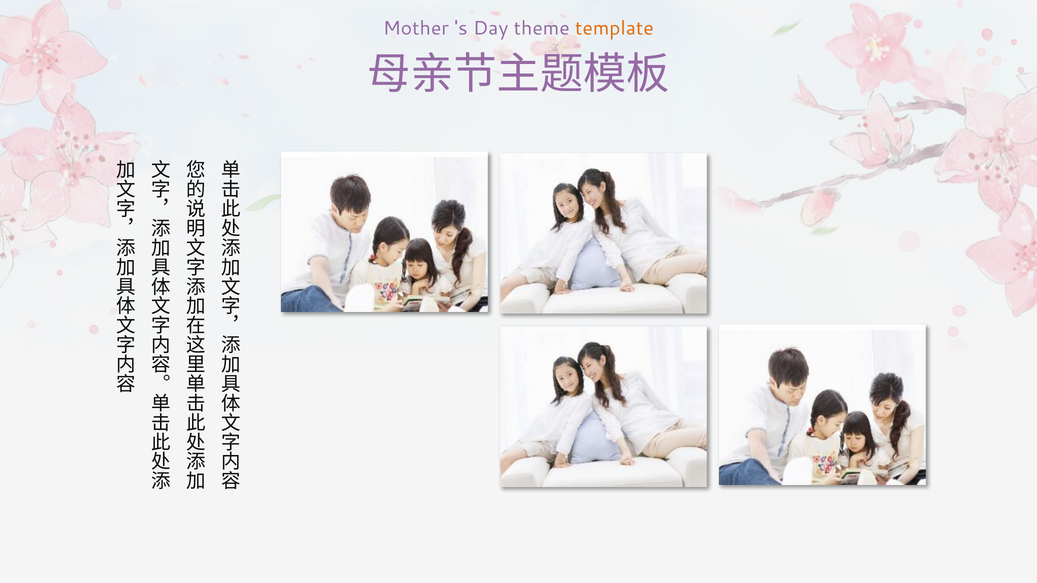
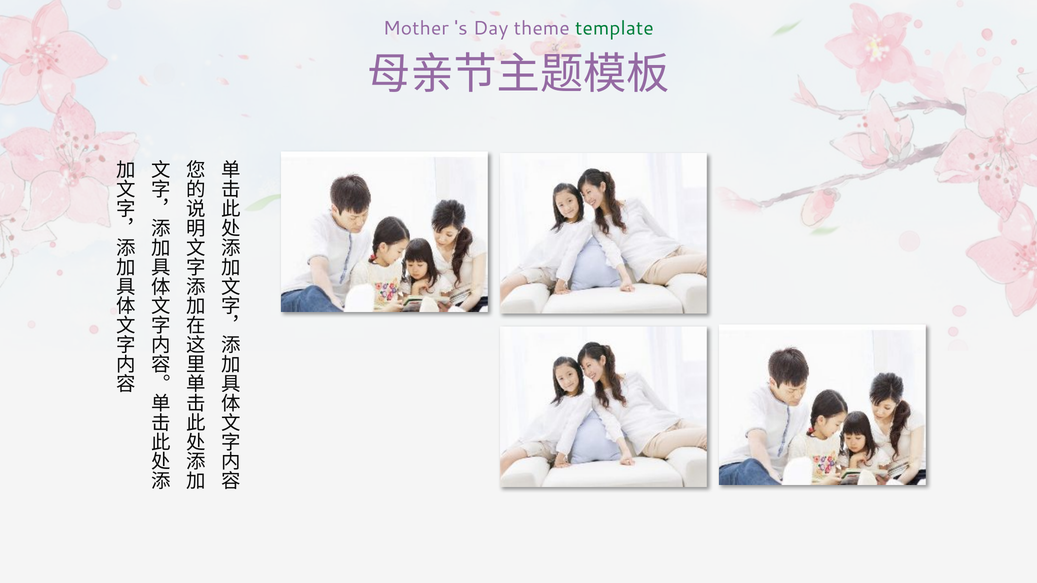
template colour: orange -> green (614, 28)
